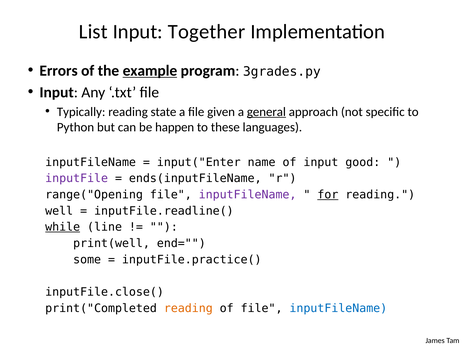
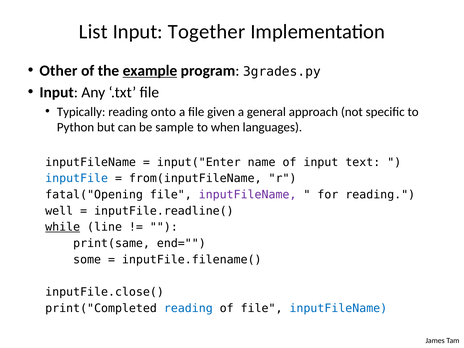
Errors: Errors -> Other (58, 71)
state: state -> onto (163, 112)
general underline: present -> none (266, 112)
happen: happen -> sample (175, 127)
these: these -> when (225, 127)
good: good -> text (363, 162)
inputFile colour: purple -> blue (77, 178)
ends(inputFileName: ends(inputFileName -> from(inputFileName (195, 178)
range("Opening: range("Opening -> fatal("Opening (94, 195)
for underline: present -> none (328, 195)
print(well: print(well -> print(same (112, 243)
inputFile.practice(: inputFile.practice( -> inputFile.filename( (192, 260)
reading colour: orange -> blue (188, 308)
